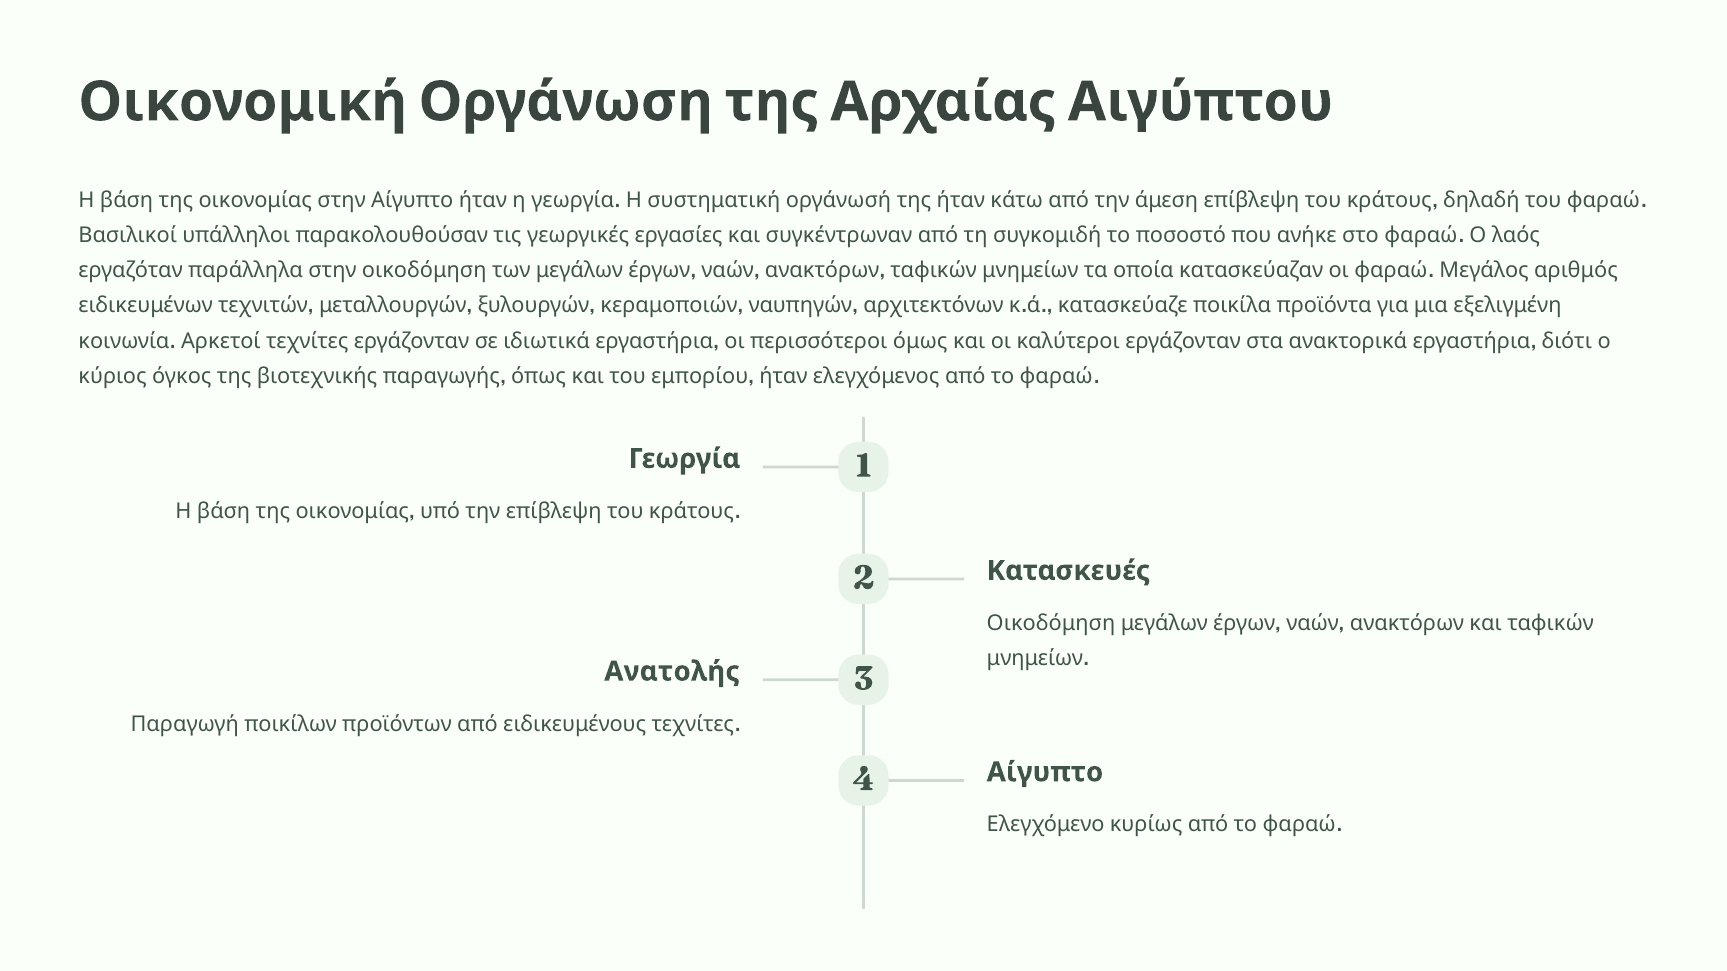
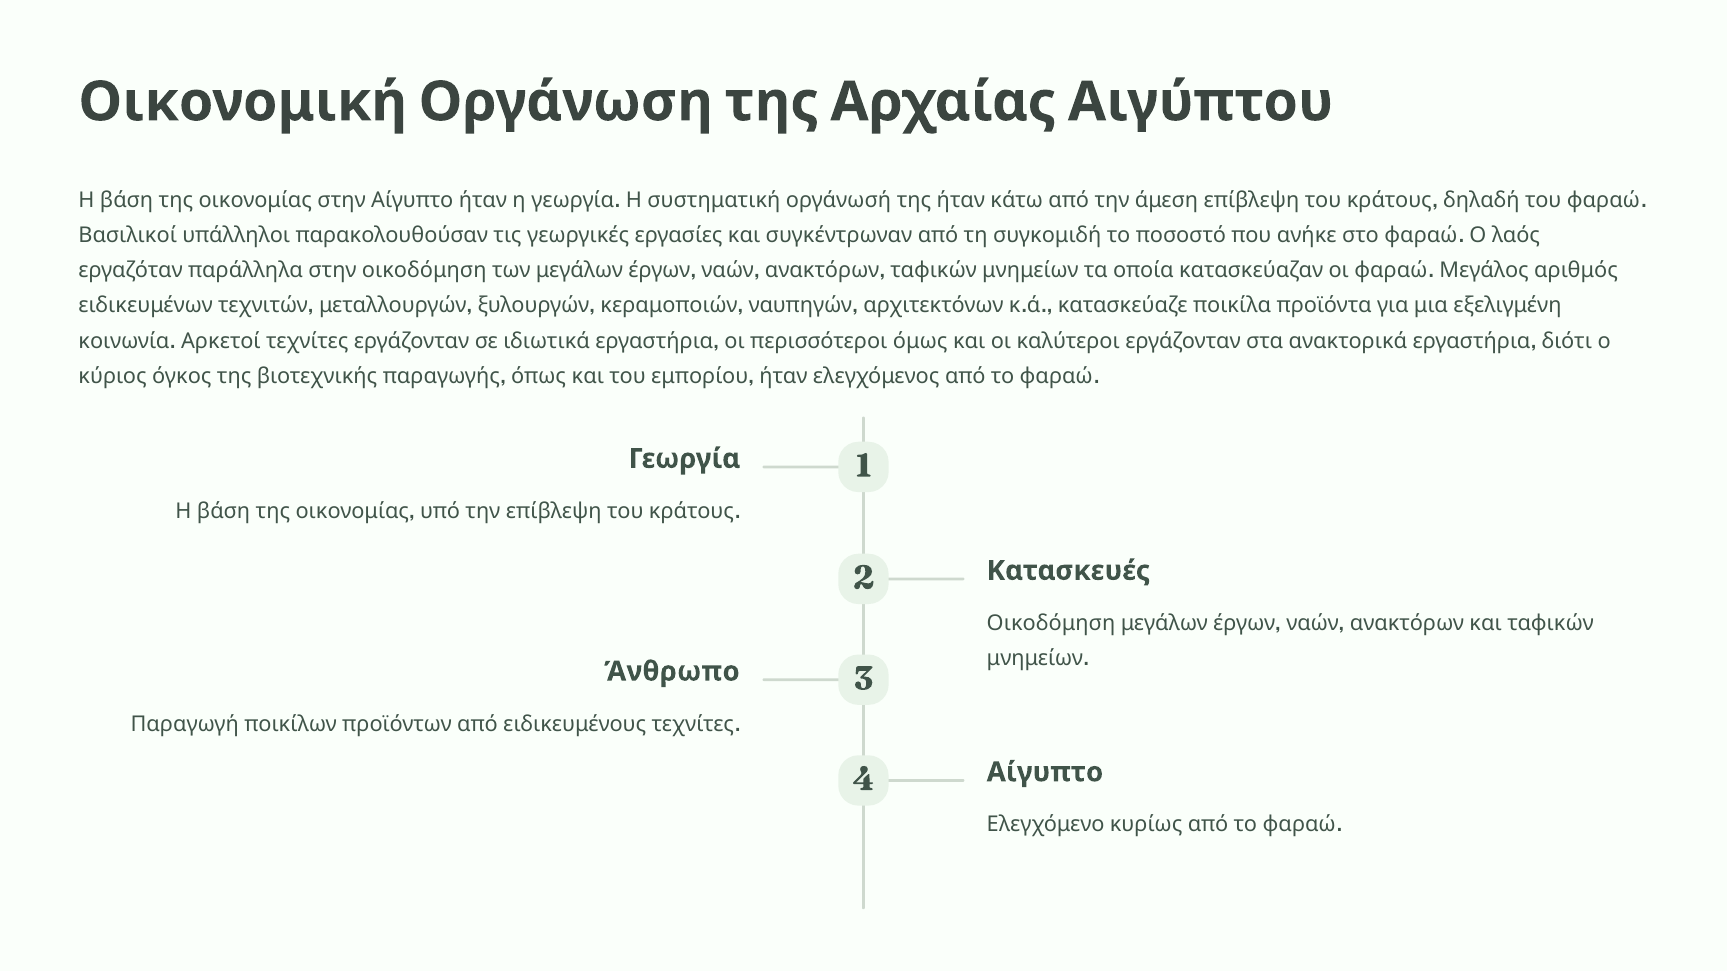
Ανατολής: Ανατολής -> Άνθρωπο (672, 672)
